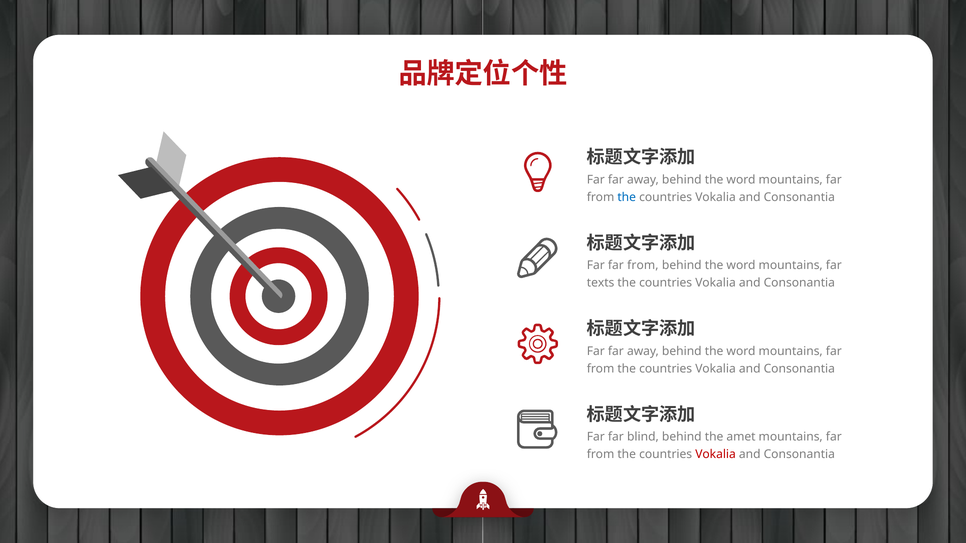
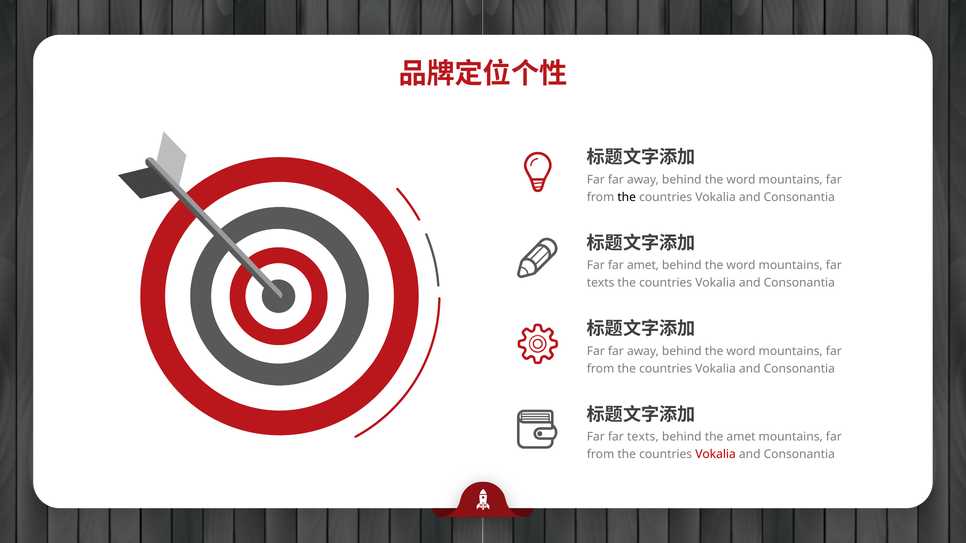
the colour: blue -> black (627, 197)
Far far from: from -> amet (643, 266)
Far far blind: blind -> texts (643, 437)
